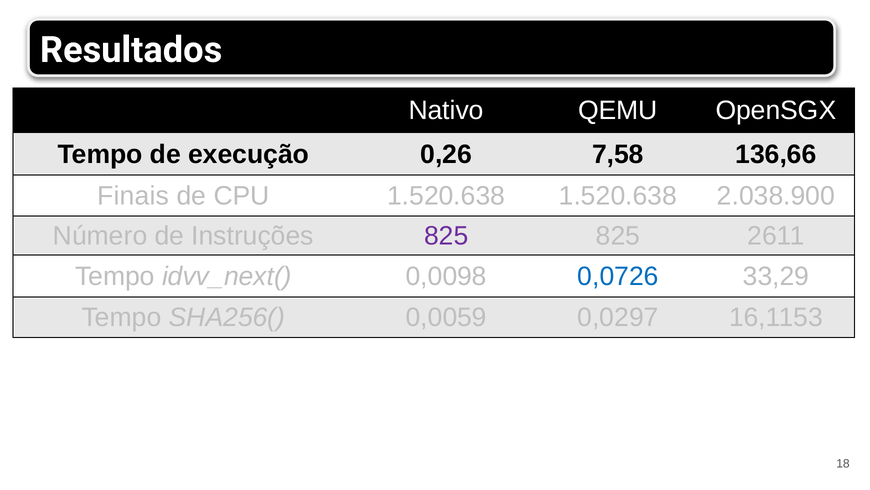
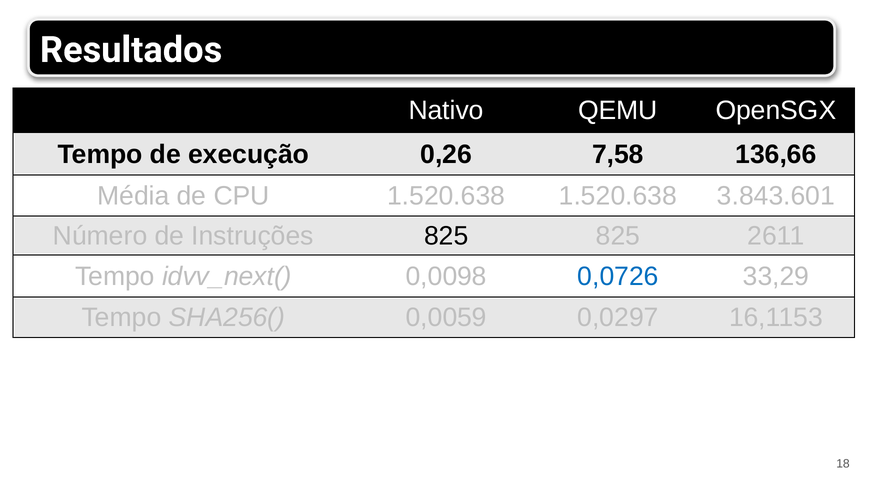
Finais: Finais -> Média (133, 196)
2.038.900: 2.038.900 -> 3.843.601 (776, 196)
825 colour: purple -> black (446, 236)
